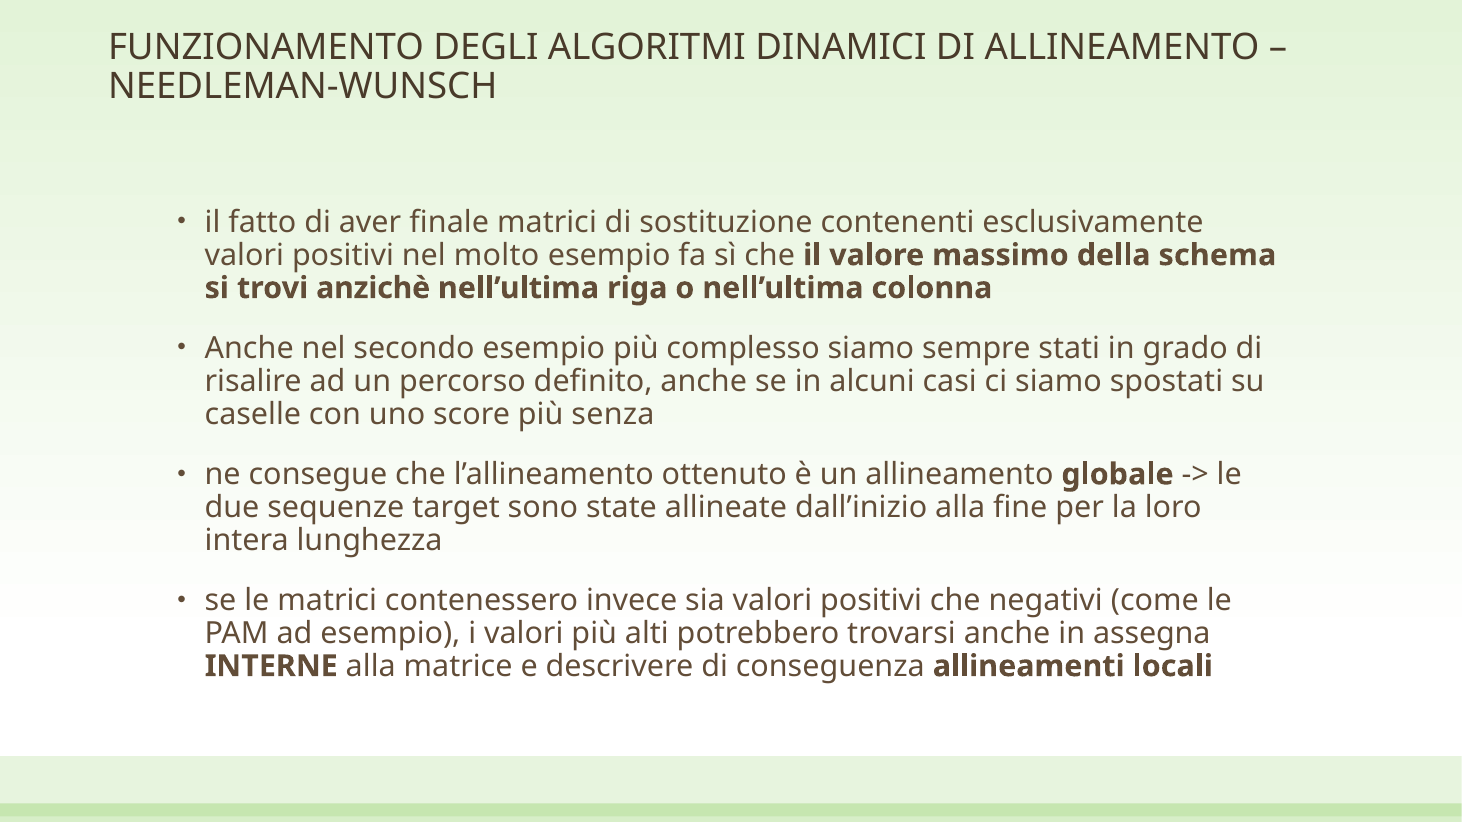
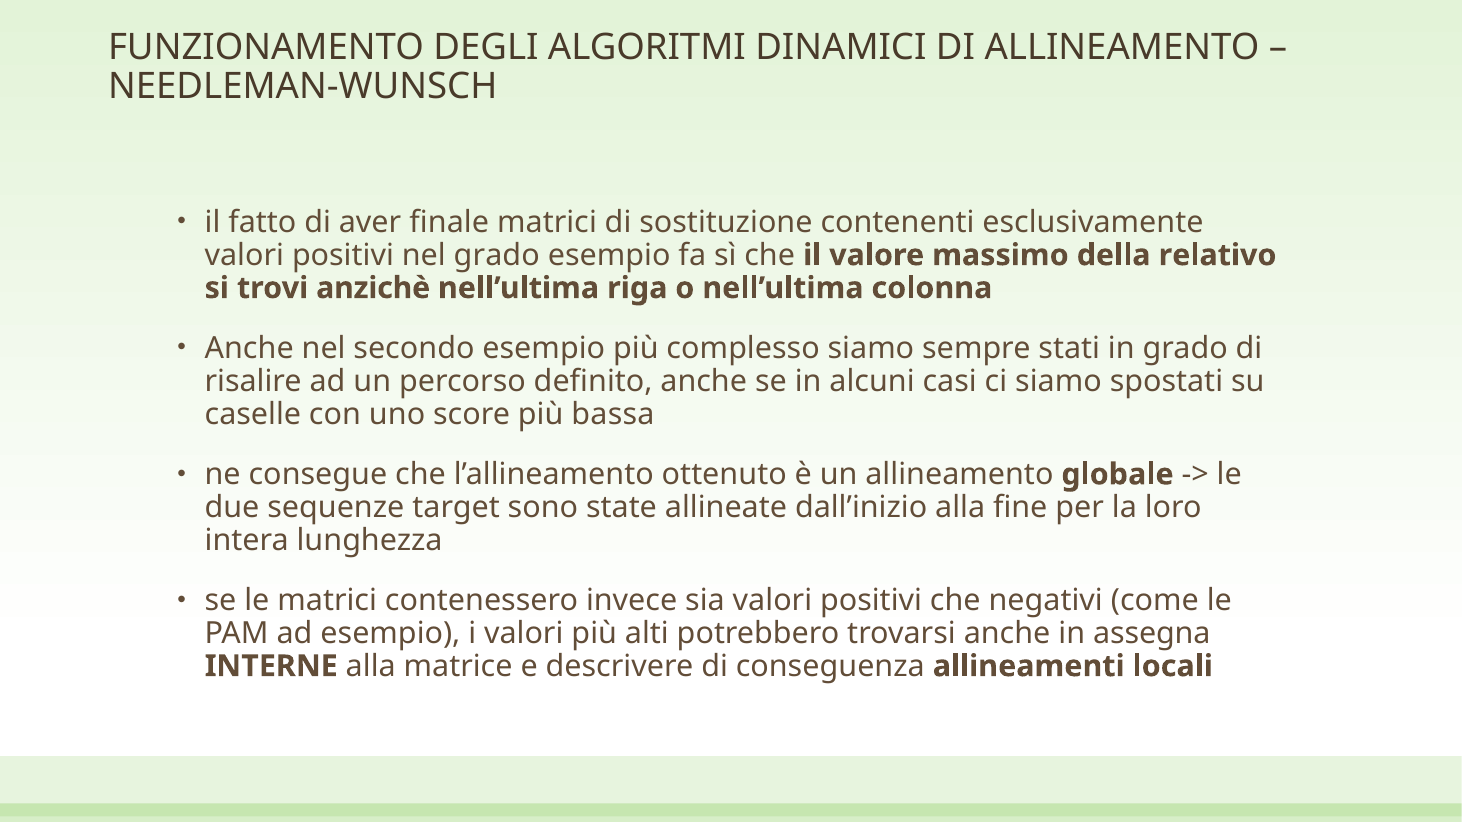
nel molto: molto -> grado (497, 255)
schema: schema -> relativo (1218, 255)
senza: senza -> bassa (613, 414)
